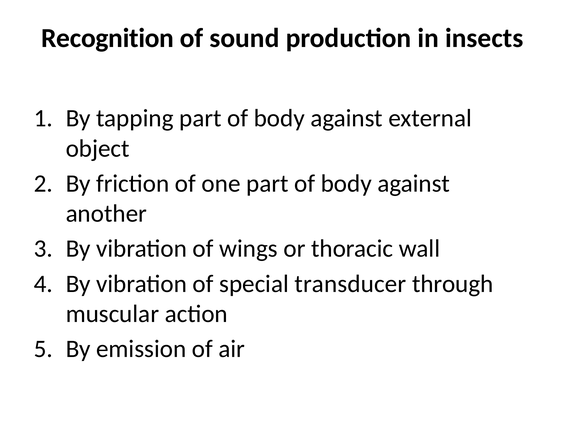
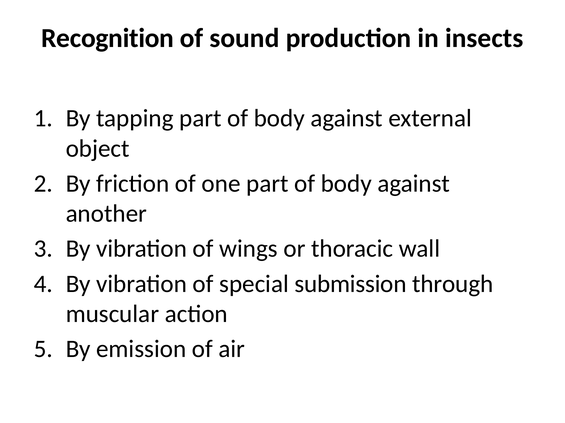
transducer: transducer -> submission (351, 284)
